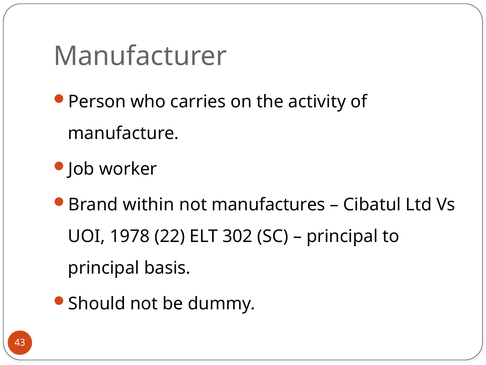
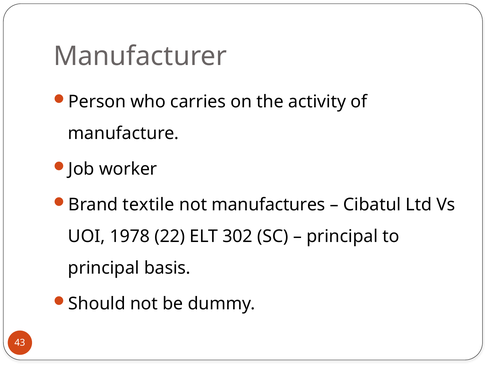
within: within -> textile (149, 204)
